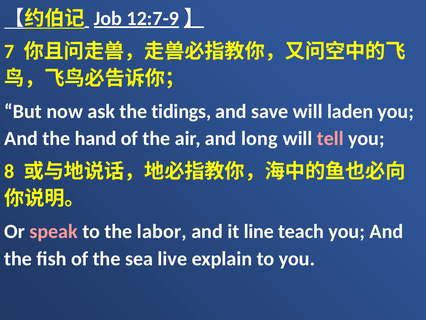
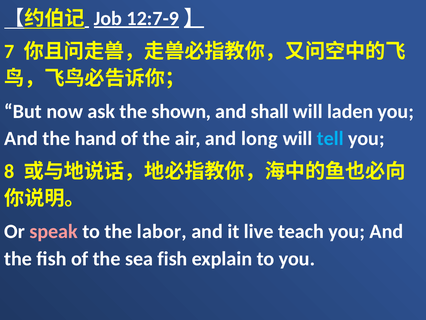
tidings: tidings -> shown (181, 111)
save: save -> shall (270, 111)
tell colour: pink -> light blue (330, 138)
line: line -> live (259, 231)
sea live: live -> fish (173, 258)
